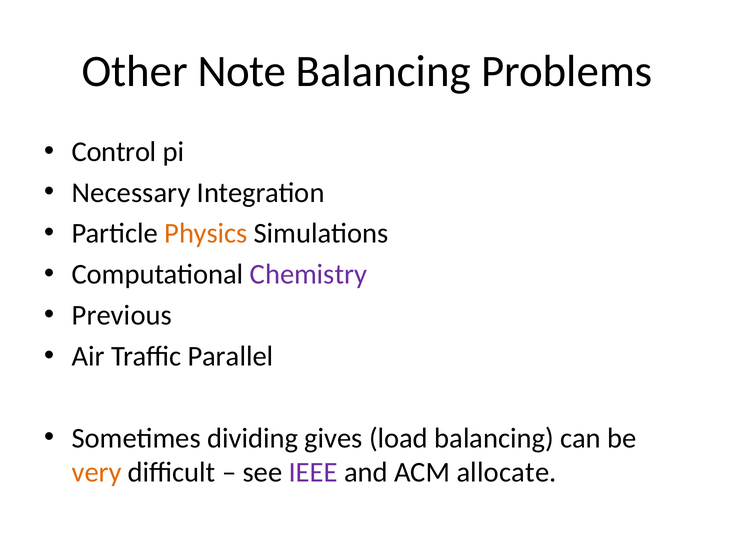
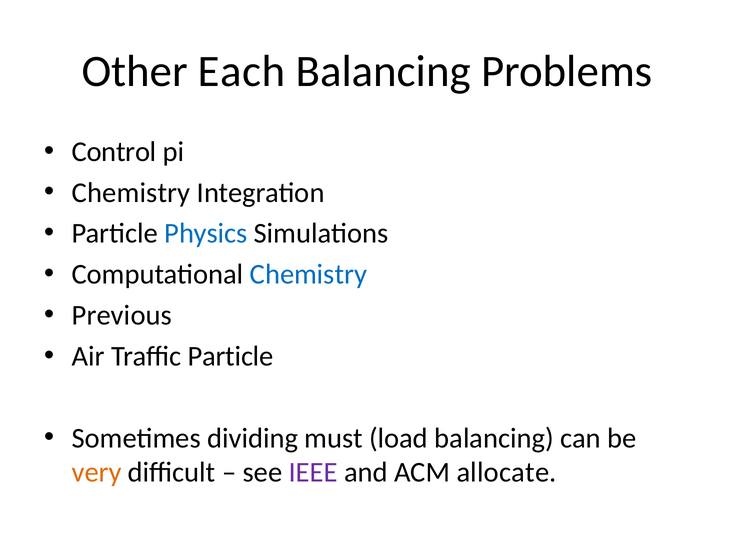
Note: Note -> Each (242, 71)
Necessary: Necessary -> Chemistry (131, 192)
Physics colour: orange -> blue (206, 233)
Chemistry colour: purple -> blue (308, 274)
Traffic Parallel: Parallel -> Particle (231, 356)
gives: gives -> must (334, 437)
